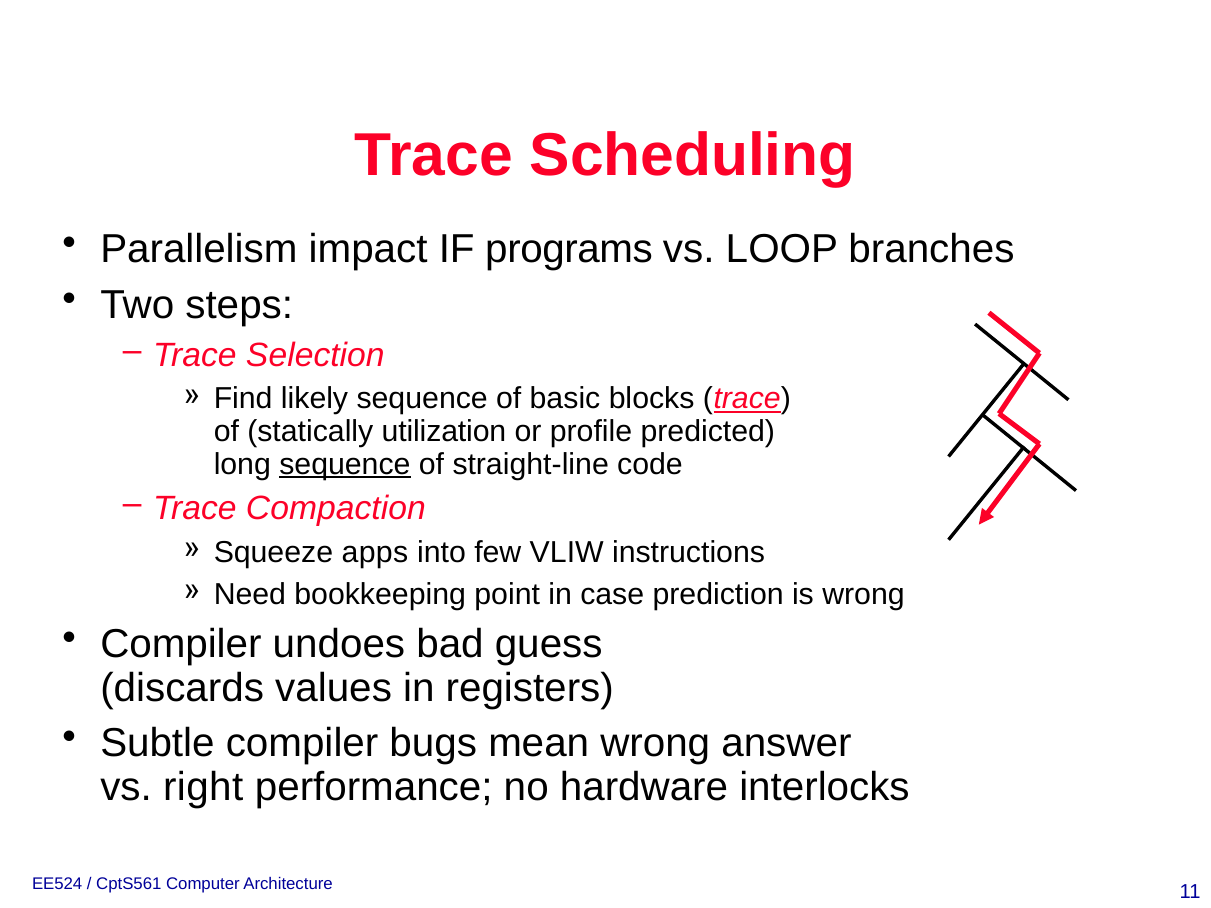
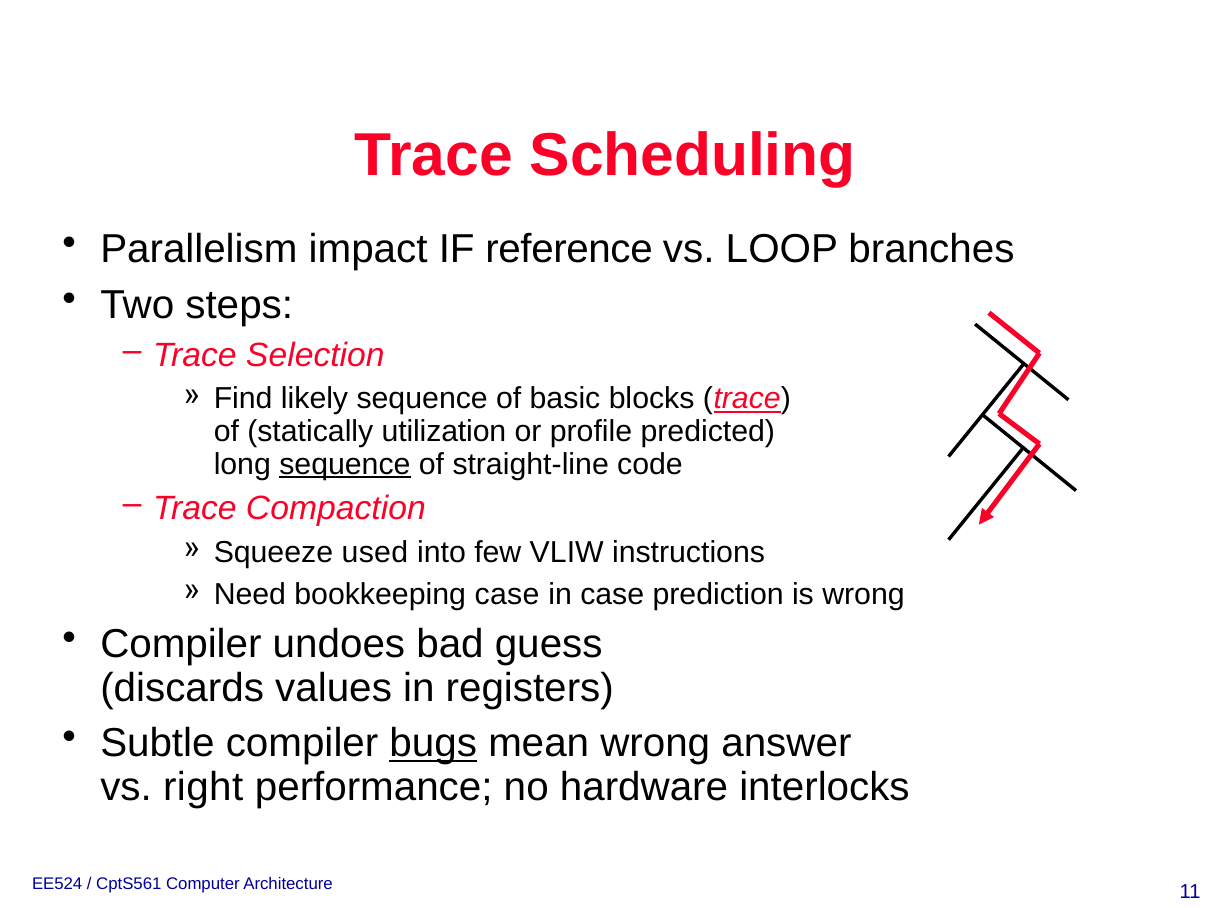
programs: programs -> reference (569, 249)
apps: apps -> used (375, 553)
bookkeeping point: point -> case (507, 594)
bugs underline: none -> present (433, 744)
